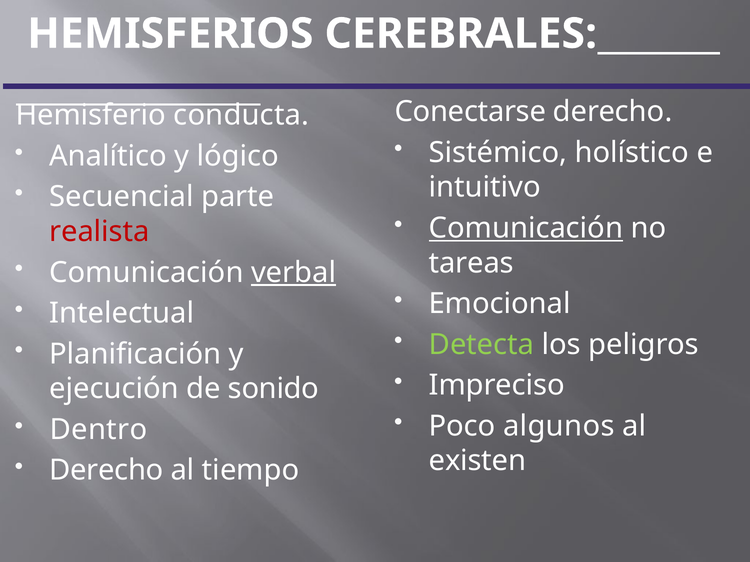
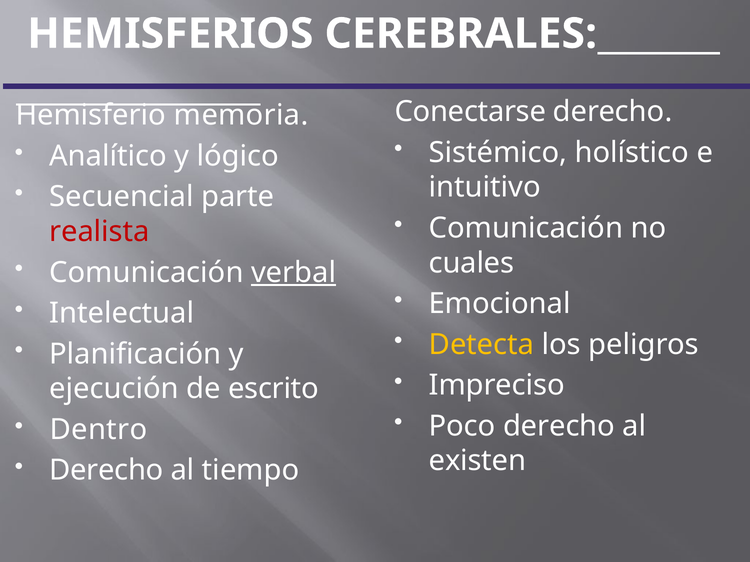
conducta: conducta -> memoria (241, 115)
Comunicación underline: present -> none (526, 228)
tareas: tareas -> cuales (471, 263)
Detecta colour: light green -> yellow (482, 345)
sonido: sonido -> escrito (273, 389)
Poco algunos: algunos -> derecho (559, 426)
